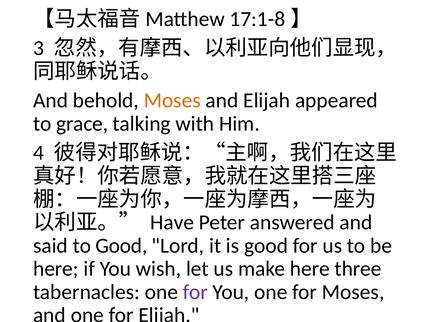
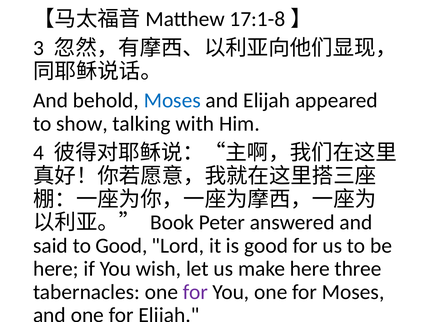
Moses colour: orange -> blue (172, 100)
grace: grace -> show (82, 124)
Have: Have -> Book (172, 222)
